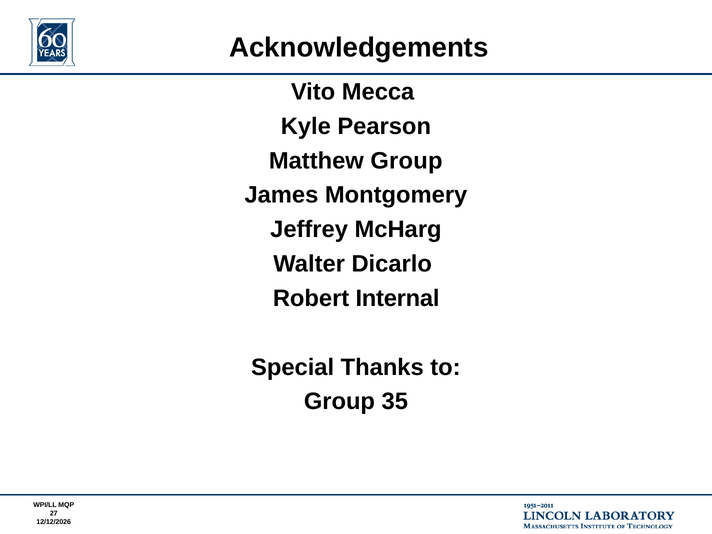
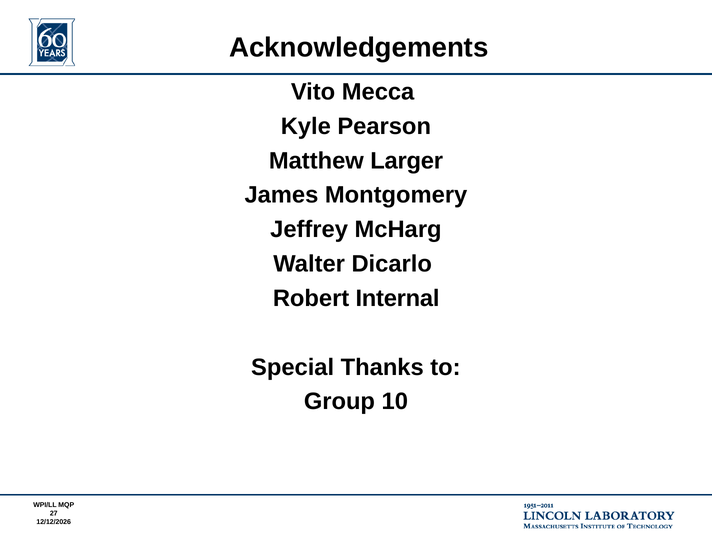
Matthew Group: Group -> Larger (407, 161)
35: 35 -> 10 (395, 402)
